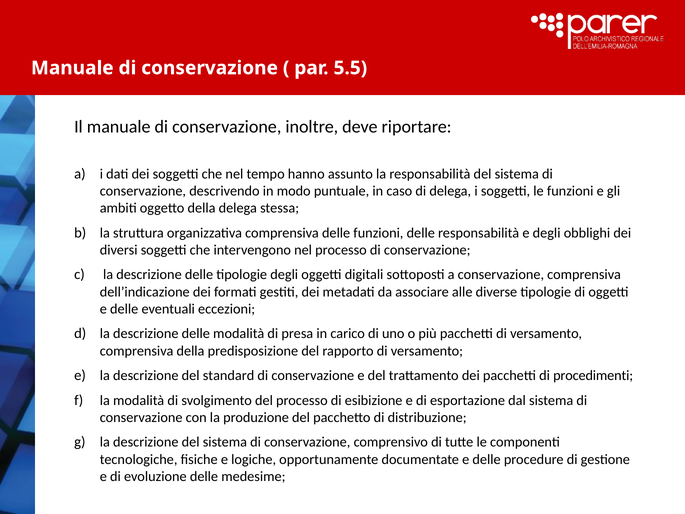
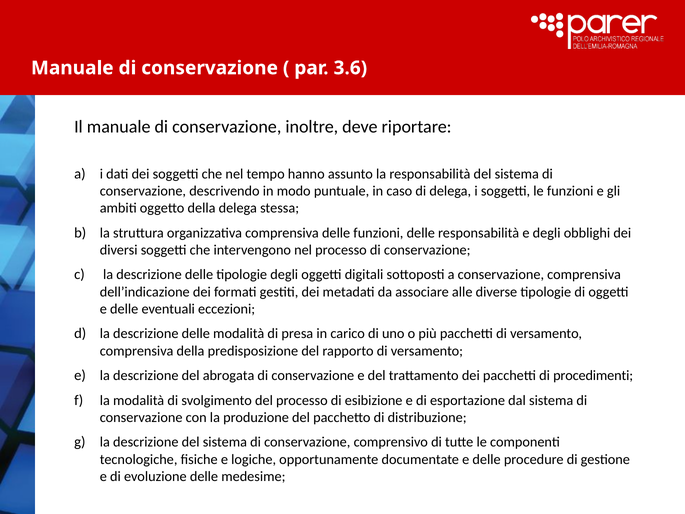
5.5: 5.5 -> 3.6 (350, 68)
standard: standard -> abrogata (229, 375)
